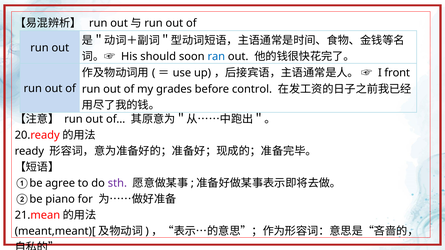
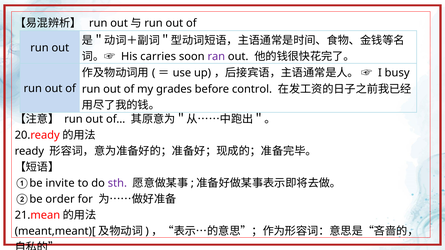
should: should -> carries (158, 57)
ran colour: blue -> purple (216, 57)
front: front -> busy (397, 73)
agree: agree -> invite (60, 183)
piano: piano -> order (60, 199)
